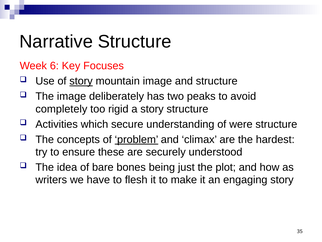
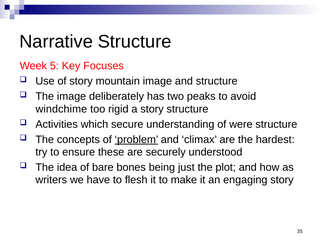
6: 6 -> 5 (54, 66)
story underline: present -> none (81, 81)
completely: completely -> windchime (61, 109)
